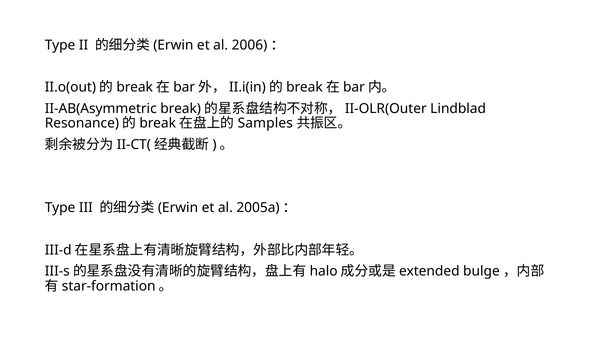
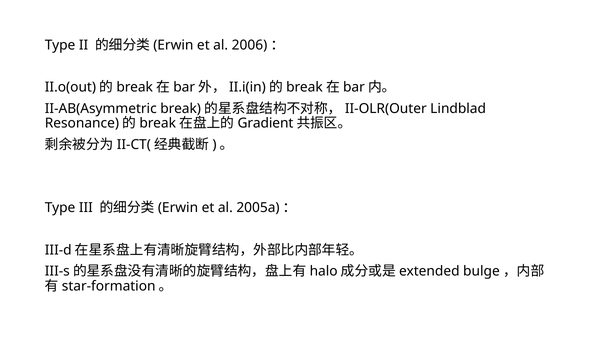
Samples: Samples -> Gradient (265, 123)
